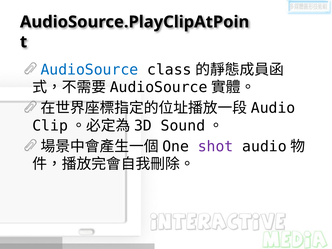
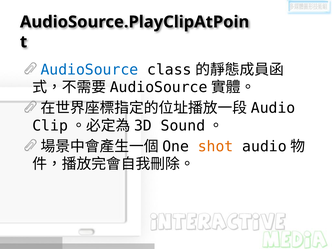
shot colour: purple -> orange (216, 146)
